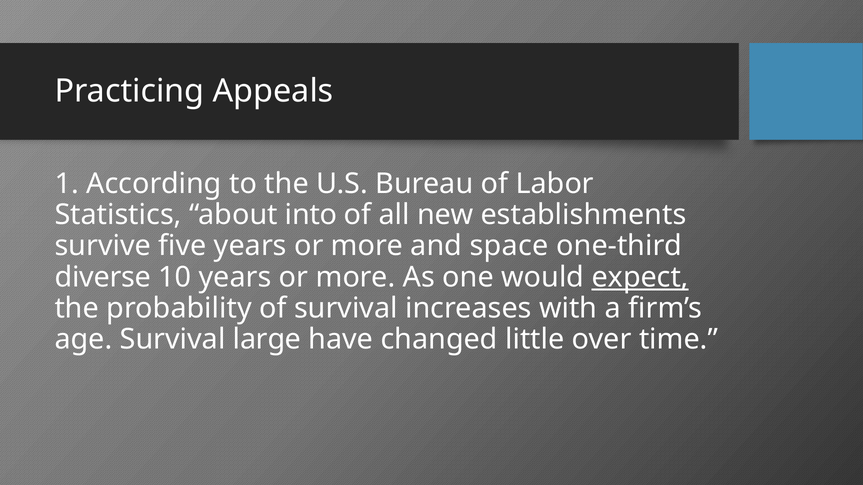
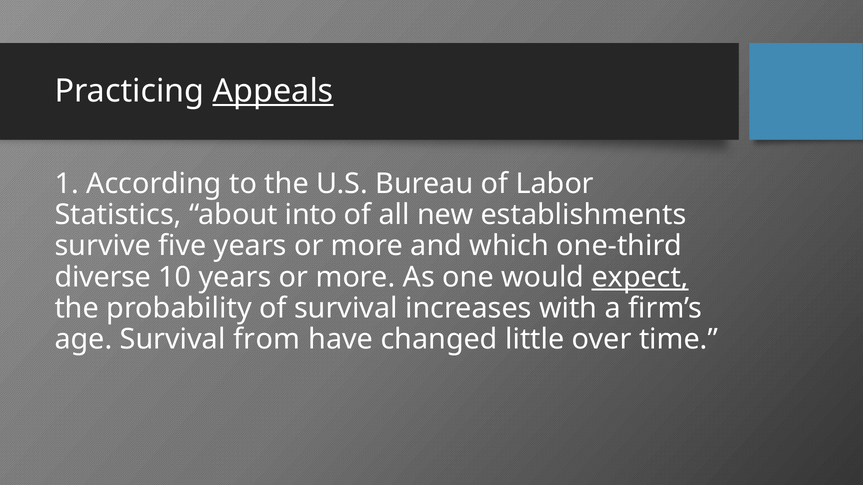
Appeals underline: none -> present (273, 91)
space: space -> which (509, 246)
large: large -> from (267, 339)
